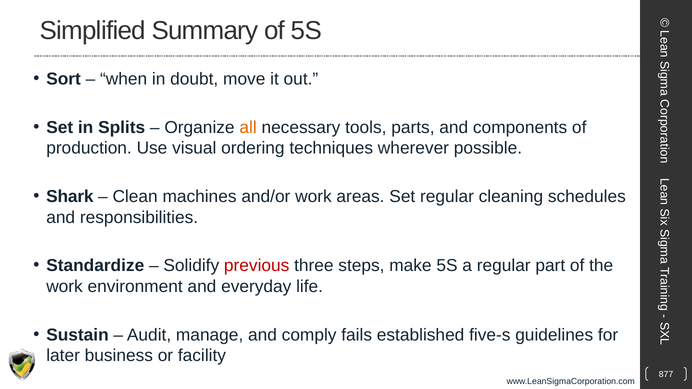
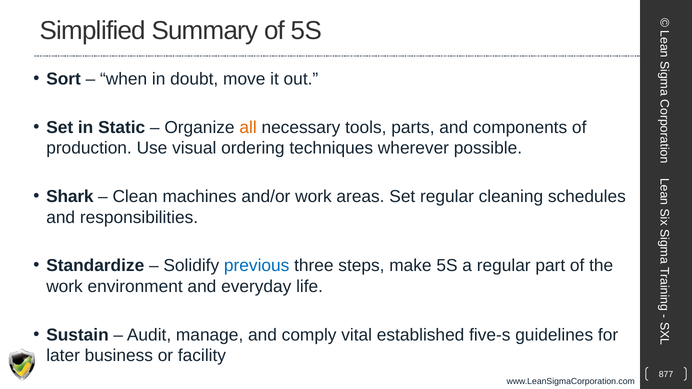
Splits: Splits -> Static (122, 127)
previous colour: red -> blue (257, 266)
fails: fails -> vital (357, 335)
